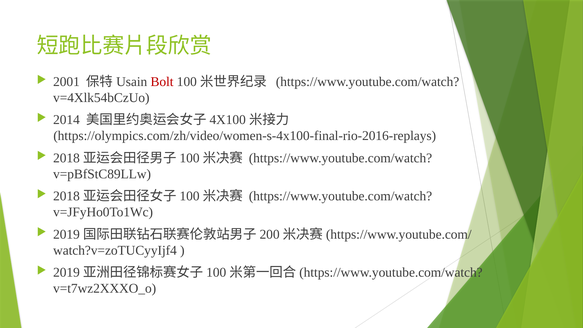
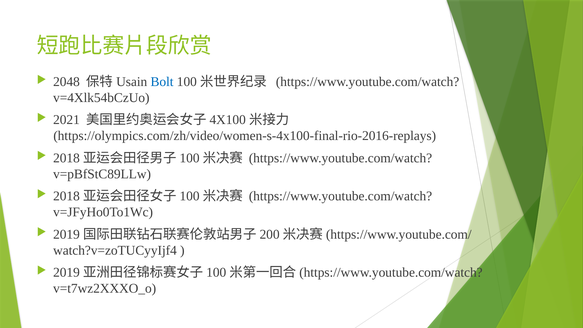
2001: 2001 -> 2048 (66, 82)
Bolt colour: red -> blue (162, 82)
2014: 2014 -> 2021 (66, 120)
